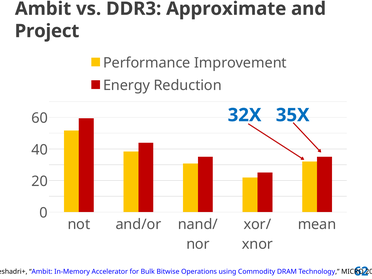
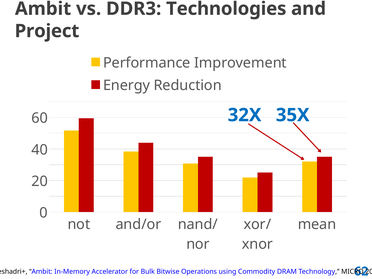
Approximate: Approximate -> Technologies (226, 9)
